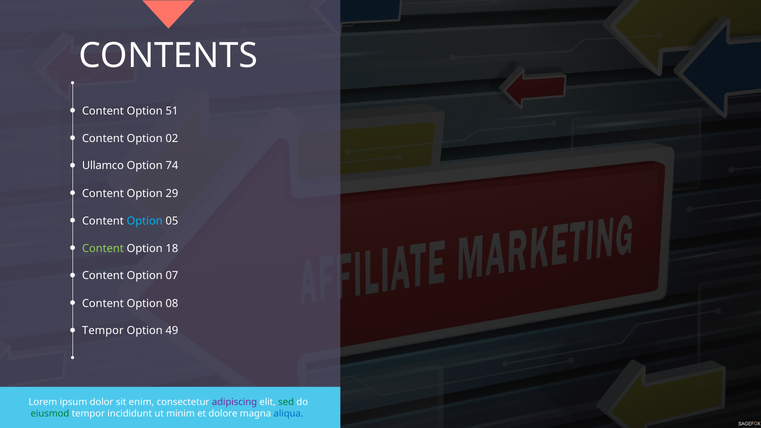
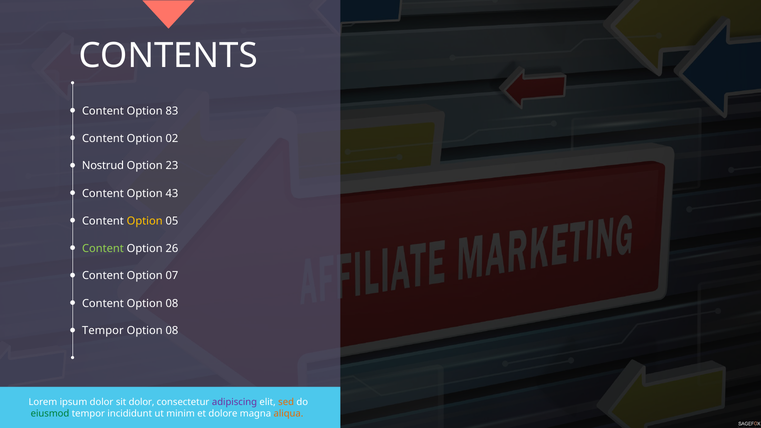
51: 51 -> 83 (172, 111)
Ullamco: Ullamco -> Nostrud (103, 166)
74: 74 -> 23 (172, 166)
29: 29 -> 43 (172, 194)
Option colour: light blue -> yellow (145, 221)
18: 18 -> 26 (172, 248)
49: 49 -> 08 (172, 331)
sit enim: enim -> dolor (142, 402)
sed colour: green -> orange (286, 402)
aliqua colour: blue -> orange (288, 414)
